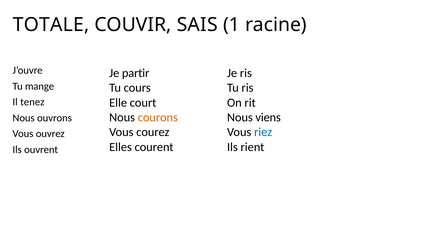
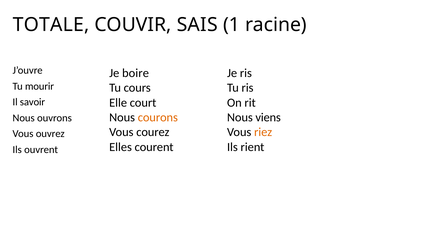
partir: partir -> boire (136, 73)
mange: mange -> mourir (40, 86)
tenez: tenez -> savoir (32, 102)
riez colour: blue -> orange (263, 133)
